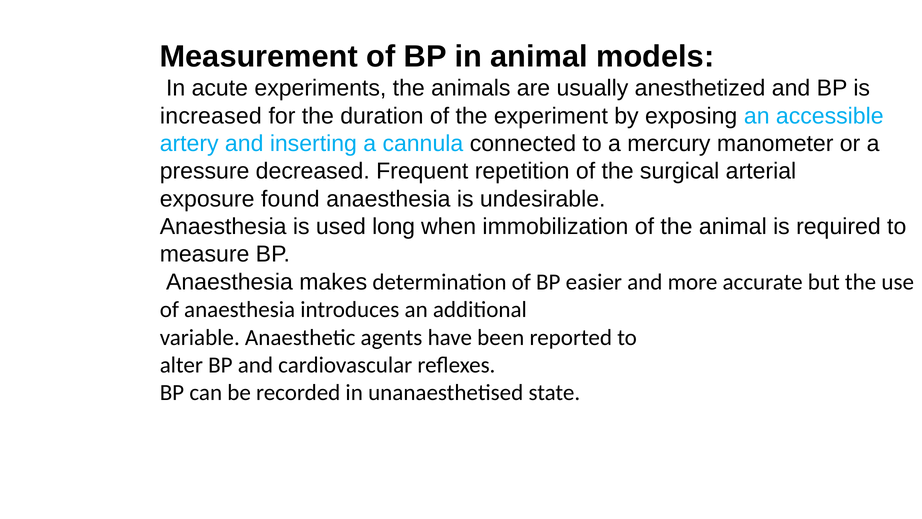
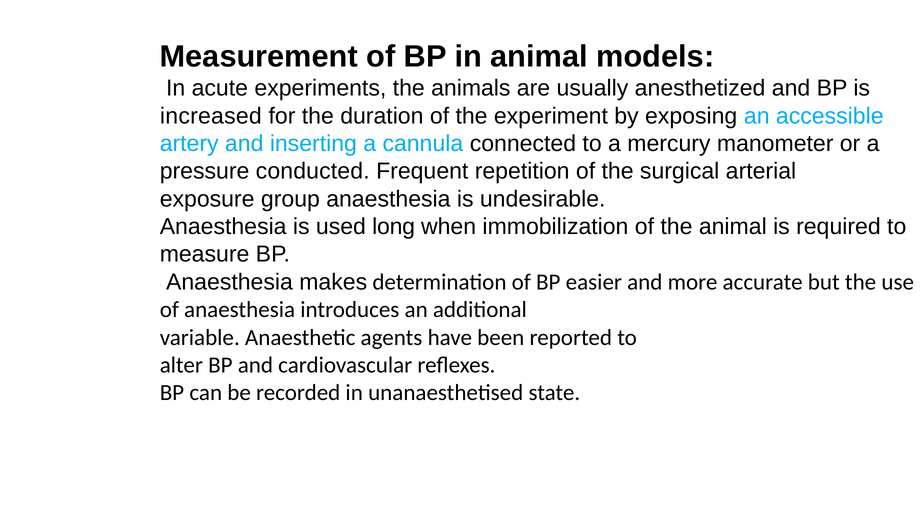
decreased: decreased -> conducted (313, 171)
found: found -> group (290, 199)
